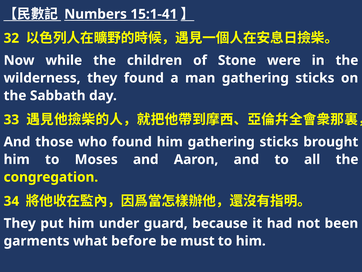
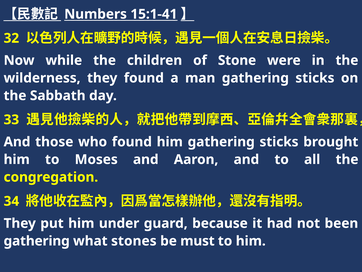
garments: garments -> gathering (37, 241)
before: before -> stones (134, 241)
